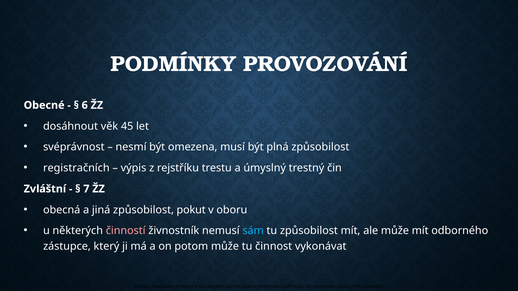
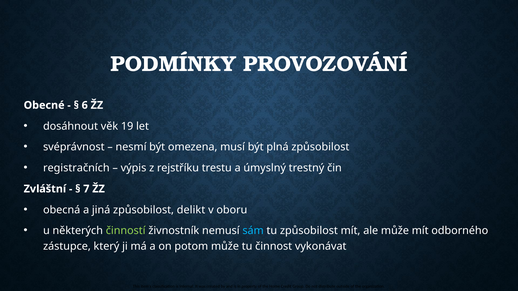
45: 45 -> 19 (127, 126)
pokut: pokut -> delikt (191, 210)
činností colour: pink -> light green (126, 231)
